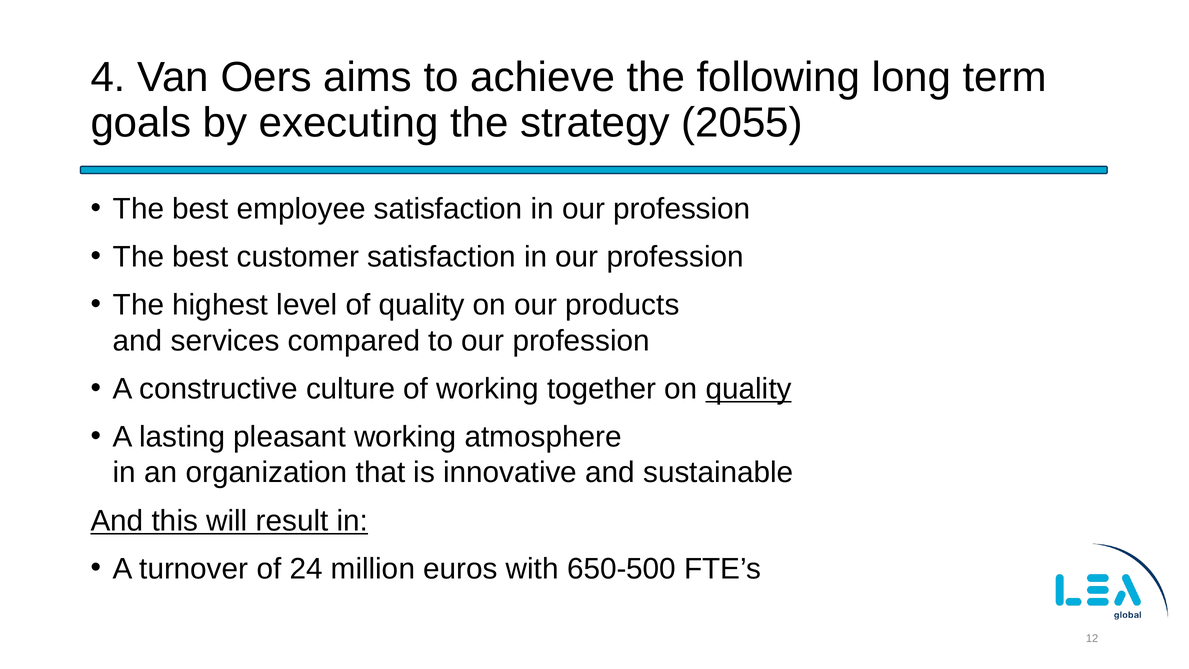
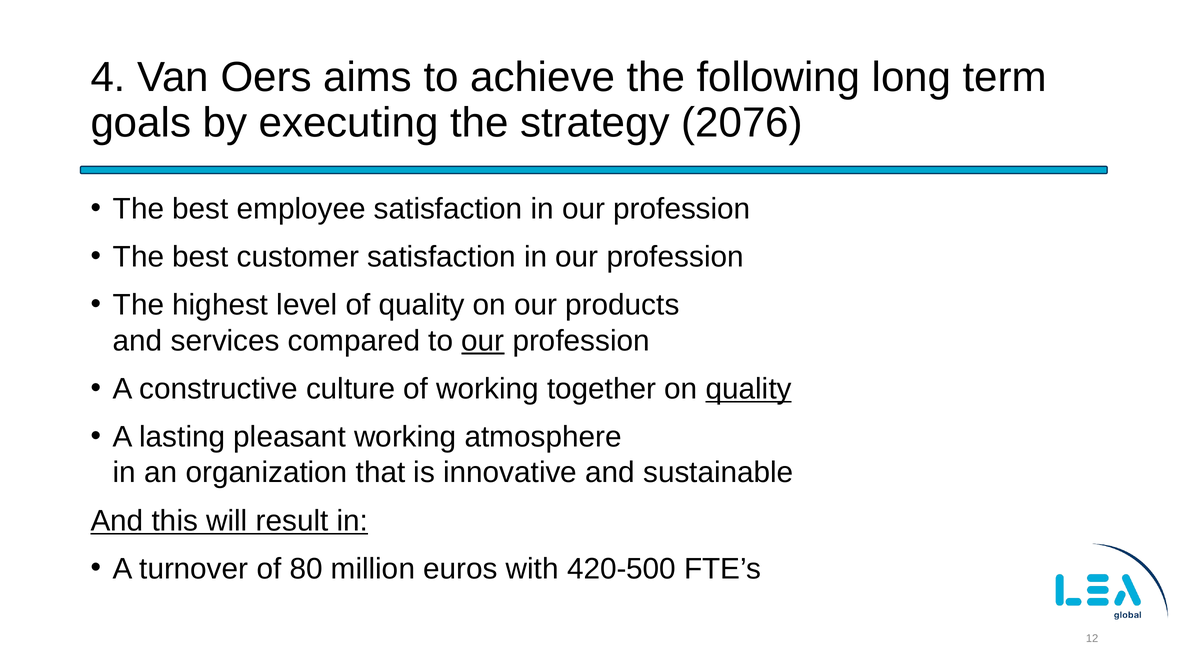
2055: 2055 -> 2076 (742, 123)
our underline: none -> present (483, 341)
24: 24 -> 80 (306, 569)
650-500: 650-500 -> 420-500 (621, 569)
